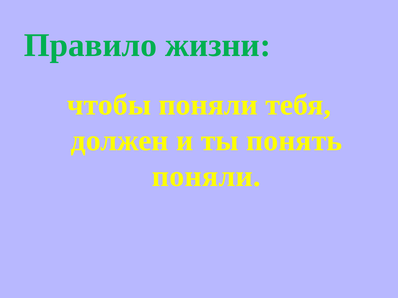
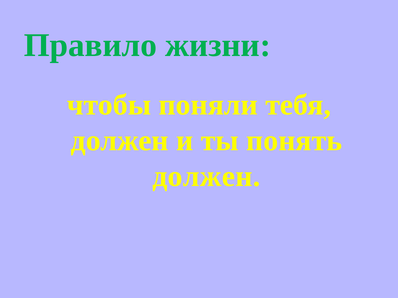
поняли: поняли -> должен (206, 177)
